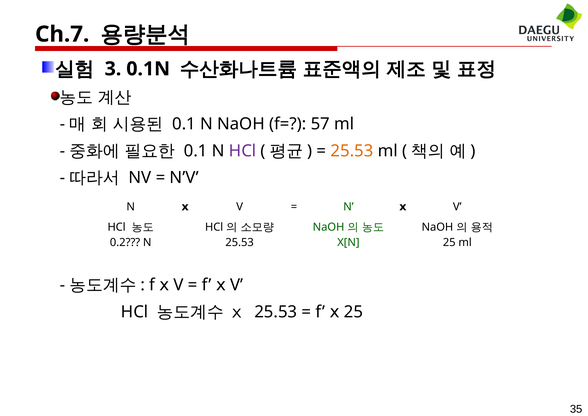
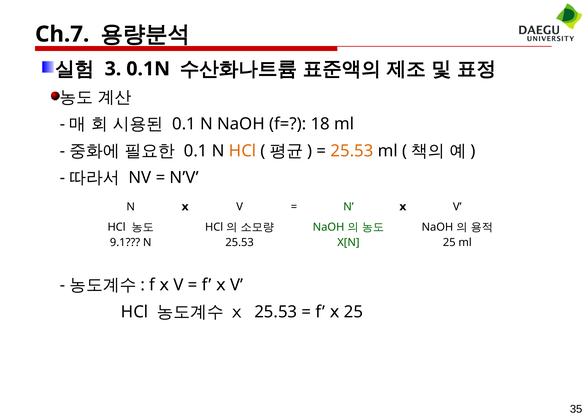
57: 57 -> 18 (320, 124)
HCl colour: purple -> orange (243, 151)
0.2: 0.2 -> 9.1 (125, 242)
